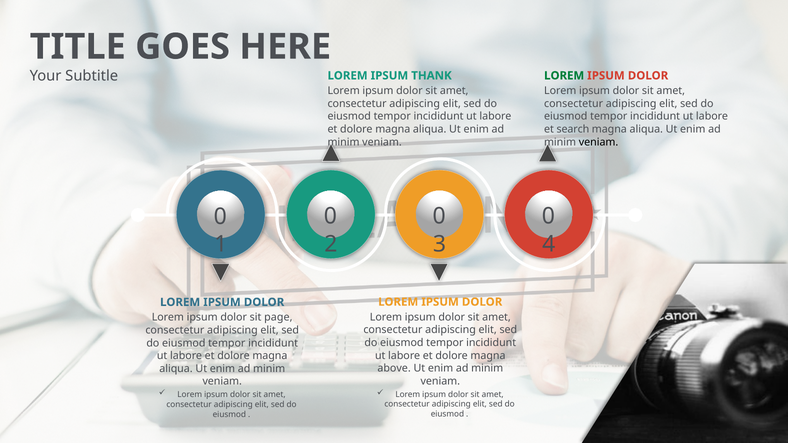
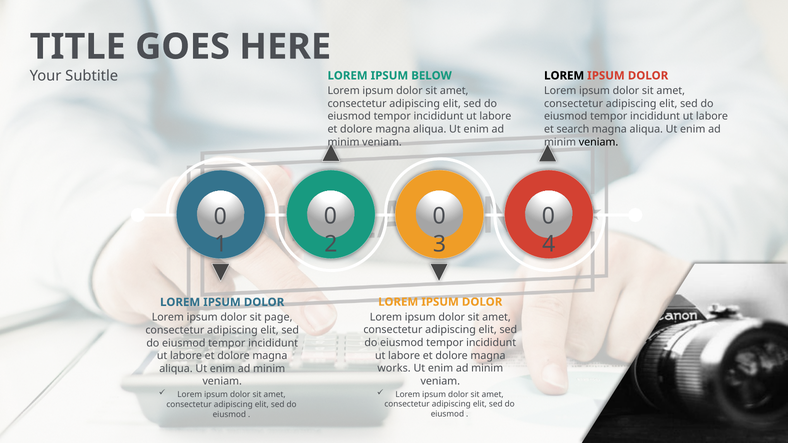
THANK: THANK -> BELOW (432, 76)
LOREM colour: green -> black (564, 76)
above: above -> works (394, 369)
